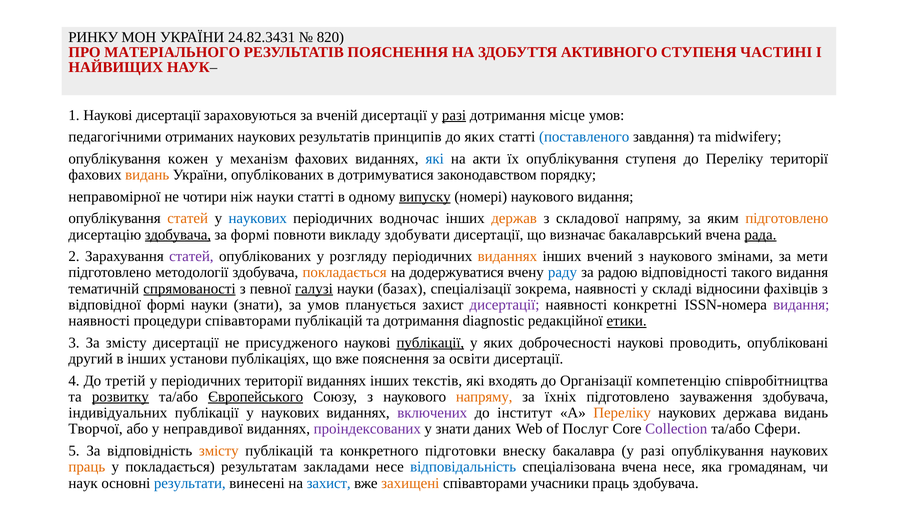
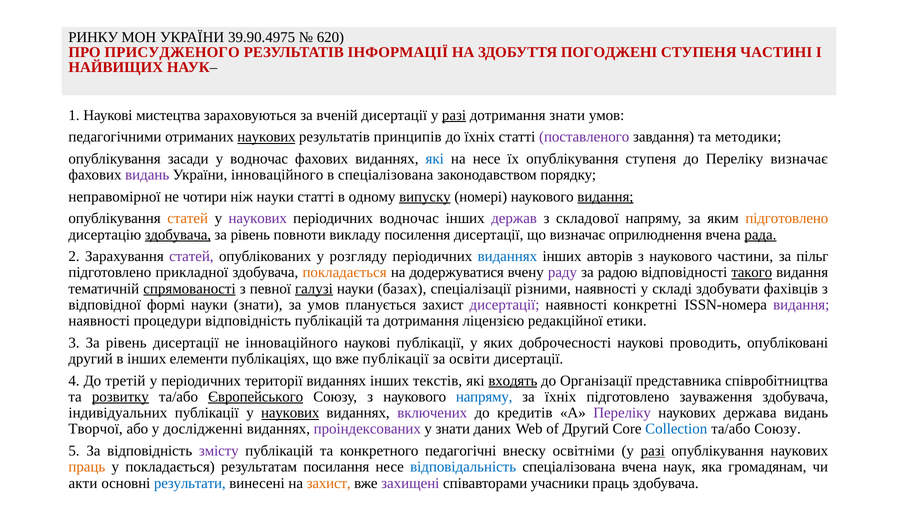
24.82.3431: 24.82.3431 -> 39.90.4975 (262, 37)
820: 820 -> 620 (330, 37)
МАТЕРІАЛЬНОГО: МАТЕРІАЛЬНОГО -> ПРИСУДЖЕНОГО (172, 52)
РЕЗУЛЬТАТІВ ПОЯСНЕННЯ: ПОЯСНЕННЯ -> ІНФОРМАЦІЇ (398, 52)
АКТИВНОГО: АКТИВНОГО -> ПОГОДЖЕНІ (609, 52)
Наукові дисертації: дисертації -> мистецтва (168, 115)
дотримання місце: місце -> знати (567, 115)
наукових underline: none -> present (266, 137)
до яких: яких -> їхніх (480, 137)
поставленого colour: blue -> purple (584, 137)
midwifery: midwifery -> методики (748, 137)
кожен: кожен -> засади (188, 159)
у механізм: механізм -> водночас (259, 159)
на акти: акти -> несе (487, 159)
Переліку території: території -> визначає (799, 159)
видань colour: orange -> purple (147, 175)
України опублікованих: опублікованих -> інноваційного (277, 175)
в дотримуватися: дотримуватися -> спеціалізована (386, 175)
видання underline: none -> present (605, 197)
наукових colour: blue -> purple (258, 218)
держав colour: orange -> purple (514, 218)
формі: формі -> рівень (250, 235)
здобувати: здобувати -> посилення (417, 235)
бакалаврський: бакалаврський -> оприлюднення (655, 235)
виданнях colour: orange -> blue (507, 256)
вчений: вчений -> авторів (610, 256)
змінами: змінами -> частини (745, 256)
мети: мети -> пільг (812, 256)
методології: методології -> прикладної (192, 273)
раду colour: blue -> purple (562, 273)
такого underline: none -> present (752, 273)
зокрема: зокрема -> різними (543, 289)
відносини: відносини -> здобувати (728, 289)
процедури співавторами: співавторами -> відповідність (248, 321)
diagnostic: diagnostic -> ліцензією (493, 321)
етики underline: present -> none (627, 321)
3 За змісту: змісту -> рівень (126, 343)
не присудженого: присудженого -> інноваційного (292, 343)
публікації underline: present -> none (430, 343)
установи: установи -> елементи (199, 359)
вже пояснення: пояснення -> публікації (396, 359)
входять underline: none -> present (513, 381)
компетенцію: компетенцію -> представника (679, 381)
напряму colour: orange -> blue (484, 397)
наукових underline: none -> present (290, 413)
інститут: інститут -> кредитів (525, 413)
Переліку colour: orange -> purple (622, 413)
неправдивої: неправдивої -> дослідженні (203, 429)
of Послуг: Послуг -> Другий (586, 429)
Collection colour: purple -> blue (676, 429)
та/або Сфери: Сфери -> Союзу (778, 429)
змісту colour: orange -> purple (219, 451)
підготовки: підготовки -> педагогічні (461, 451)
бакалавра: бакалавра -> освітніми (584, 451)
разі underline: none -> present (653, 451)
закладами: закладами -> посилання (336, 467)
вчена несе: несе -> наук (679, 467)
наук: наук -> акти (83, 483)
захист colour: blue -> orange (329, 483)
захищені colour: orange -> purple (410, 483)
